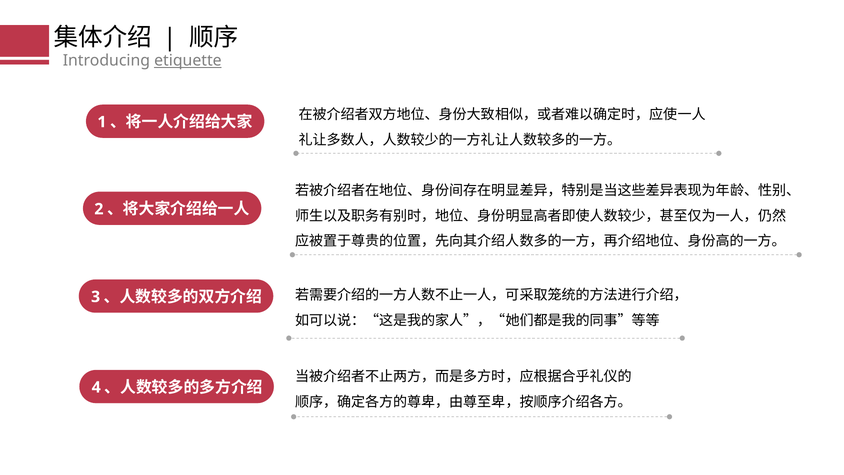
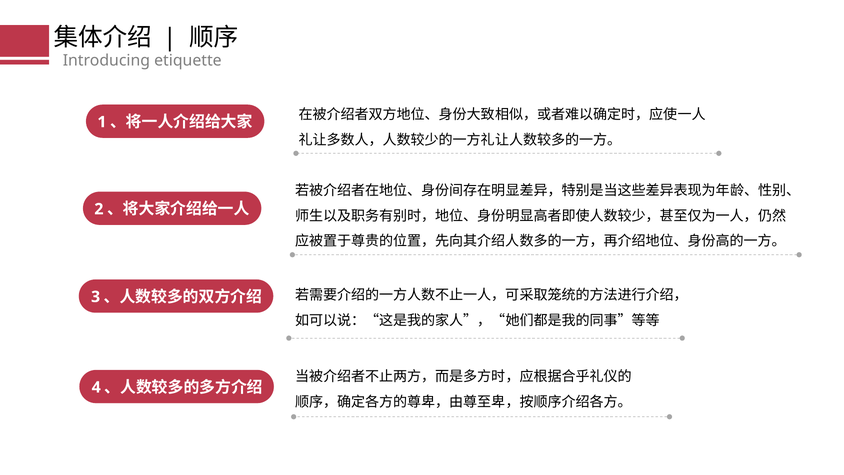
etiquette underline: present -> none (188, 61)
